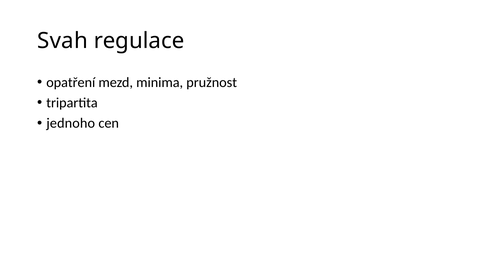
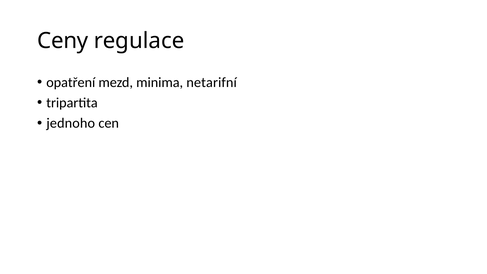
Svah: Svah -> Ceny (63, 41)
pružnost: pružnost -> netarifní (212, 82)
